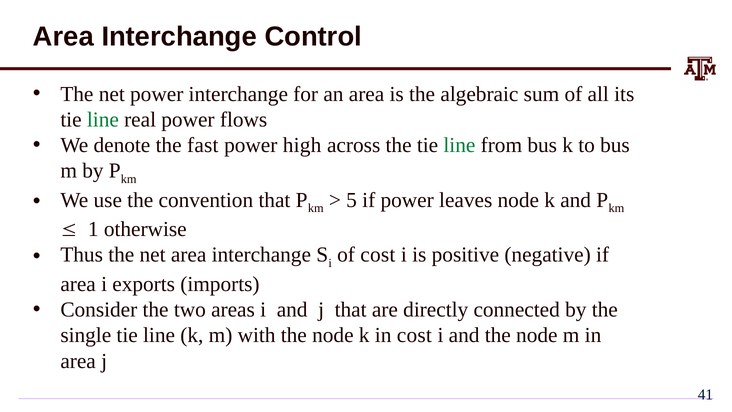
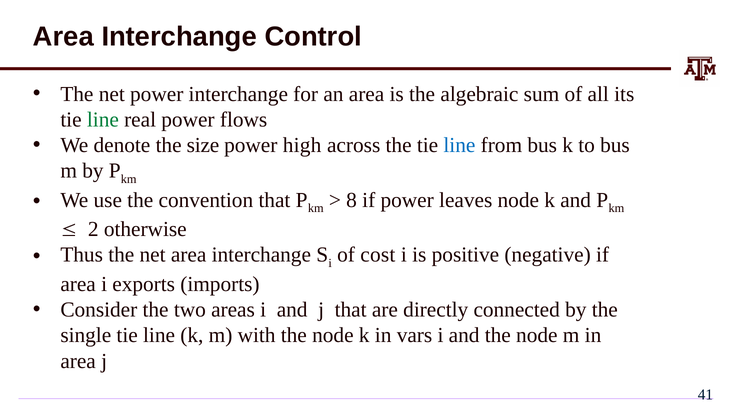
fast: fast -> size (203, 145)
line colour: green -> blue (459, 145)
5: 5 -> 8 (352, 200)
1: 1 -> 2 (93, 229)
in cost: cost -> vars (414, 335)
